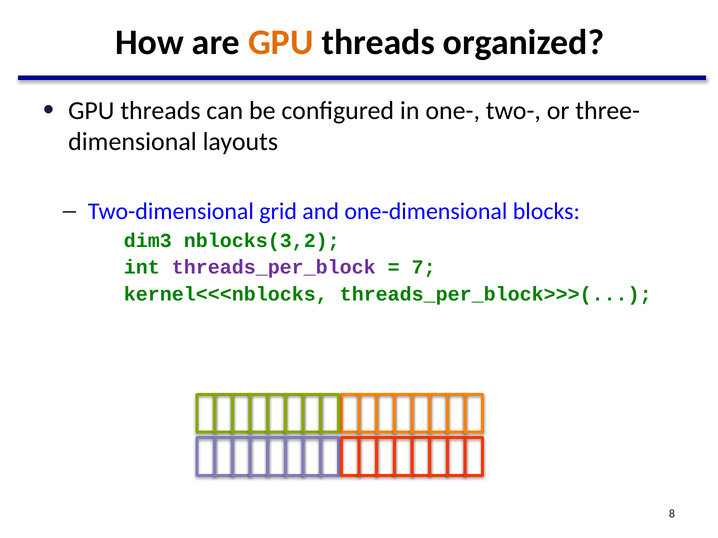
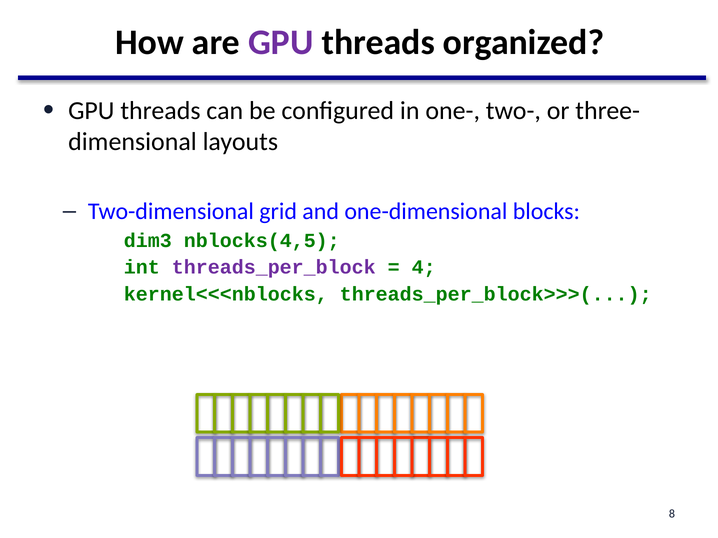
GPU colour: orange -> purple (281, 43)
nblocks(3,2: nblocks(3,2 -> nblocks(4,5 (262, 241)
7: 7 -> 4 (424, 268)
